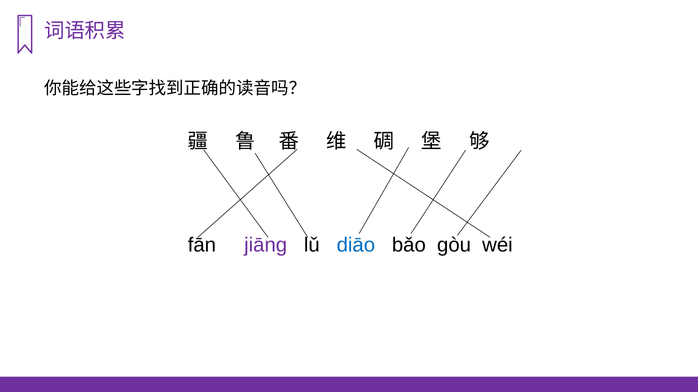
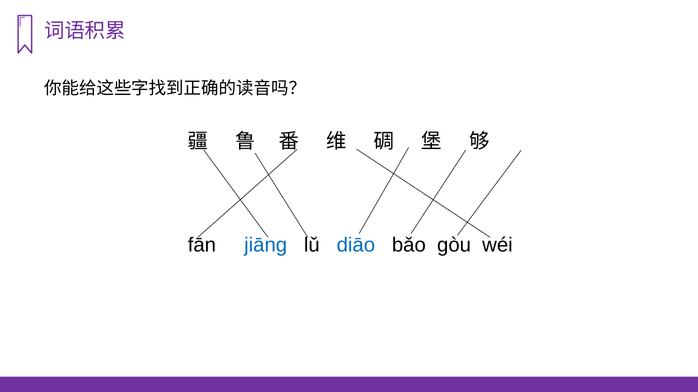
jiānɡ colour: purple -> blue (266, 246)
